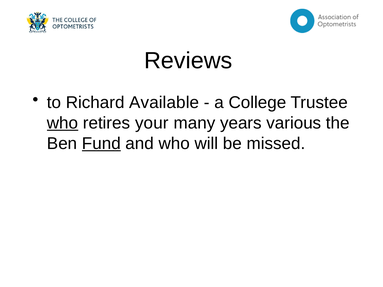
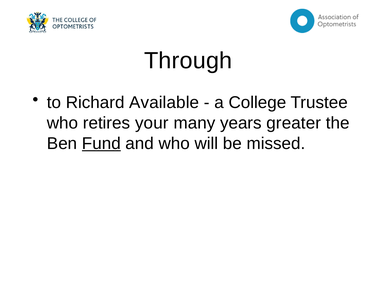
Reviews: Reviews -> Through (188, 61)
who underline: present -> none (63, 123)
various: various -> greater (294, 123)
